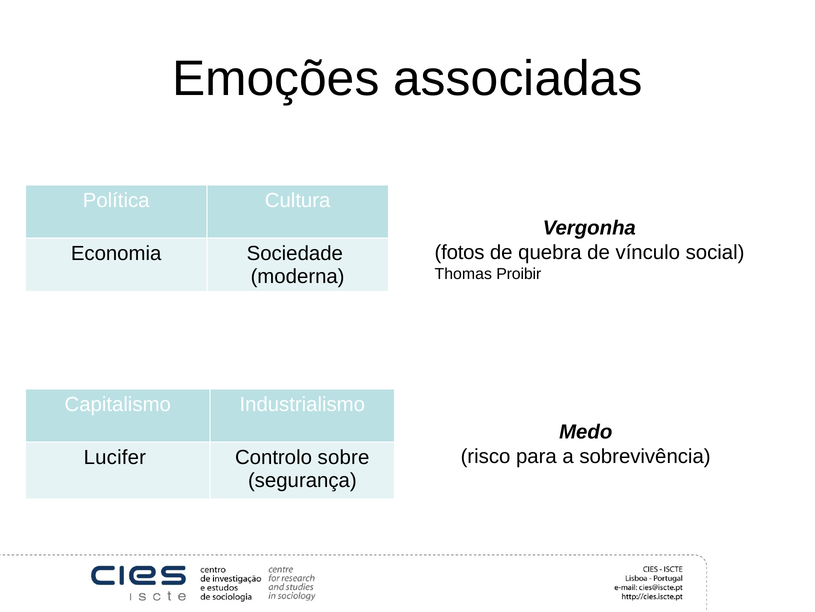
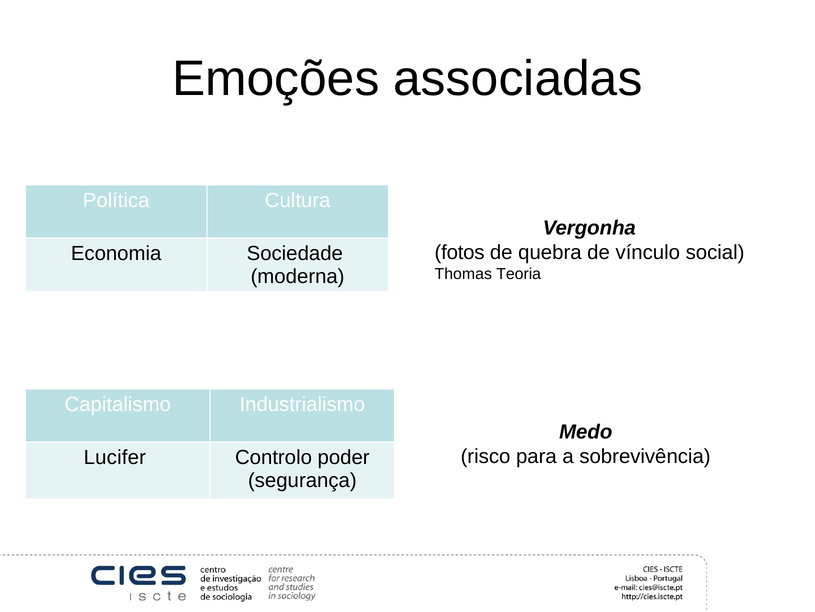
Proibir: Proibir -> Teoria (519, 274)
sobre: sobre -> poder (344, 457)
